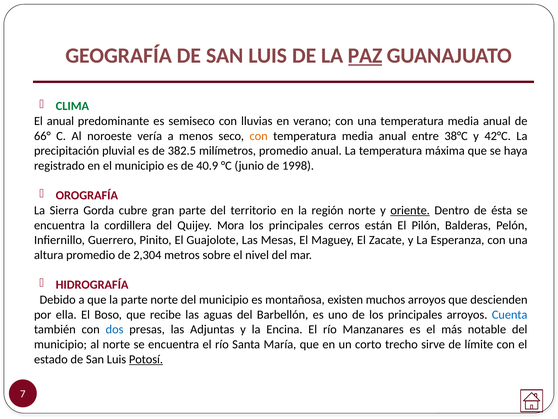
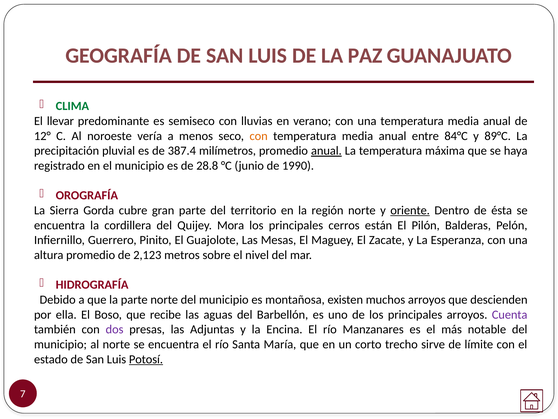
PAZ underline: present -> none (365, 55)
El anual: anual -> llevar (60, 121)
66°: 66° -> 12° (42, 136)
38°C: 38°C -> 84°C (456, 136)
42°C: 42°C -> 89°C (498, 136)
382.5: 382.5 -> 387.4 (182, 151)
anual underline: none -> present (326, 151)
40.9: 40.9 -> 28.8 (207, 166)
1998: 1998 -> 1990 (298, 166)
2,304: 2,304 -> 2,123 (147, 255)
Cuenta colour: blue -> purple (510, 314)
dos colour: blue -> purple (115, 329)
